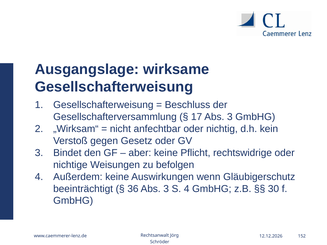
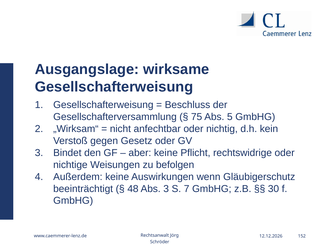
17: 17 -> 75 (197, 117)
3: 3 -> 5 (230, 117)
36: 36 -> 48 (133, 189)
S 4: 4 -> 7 (187, 189)
